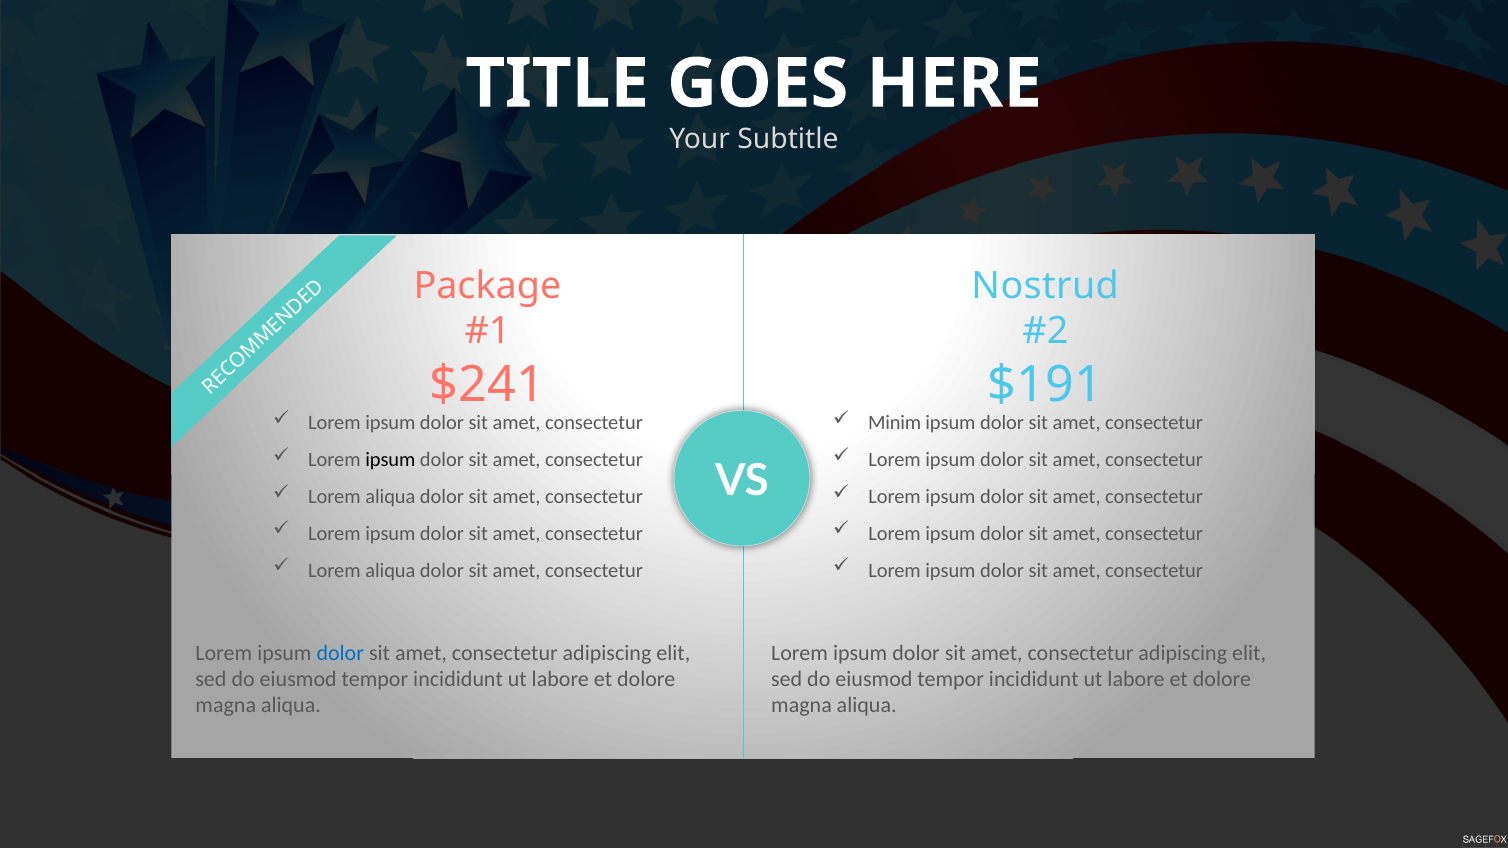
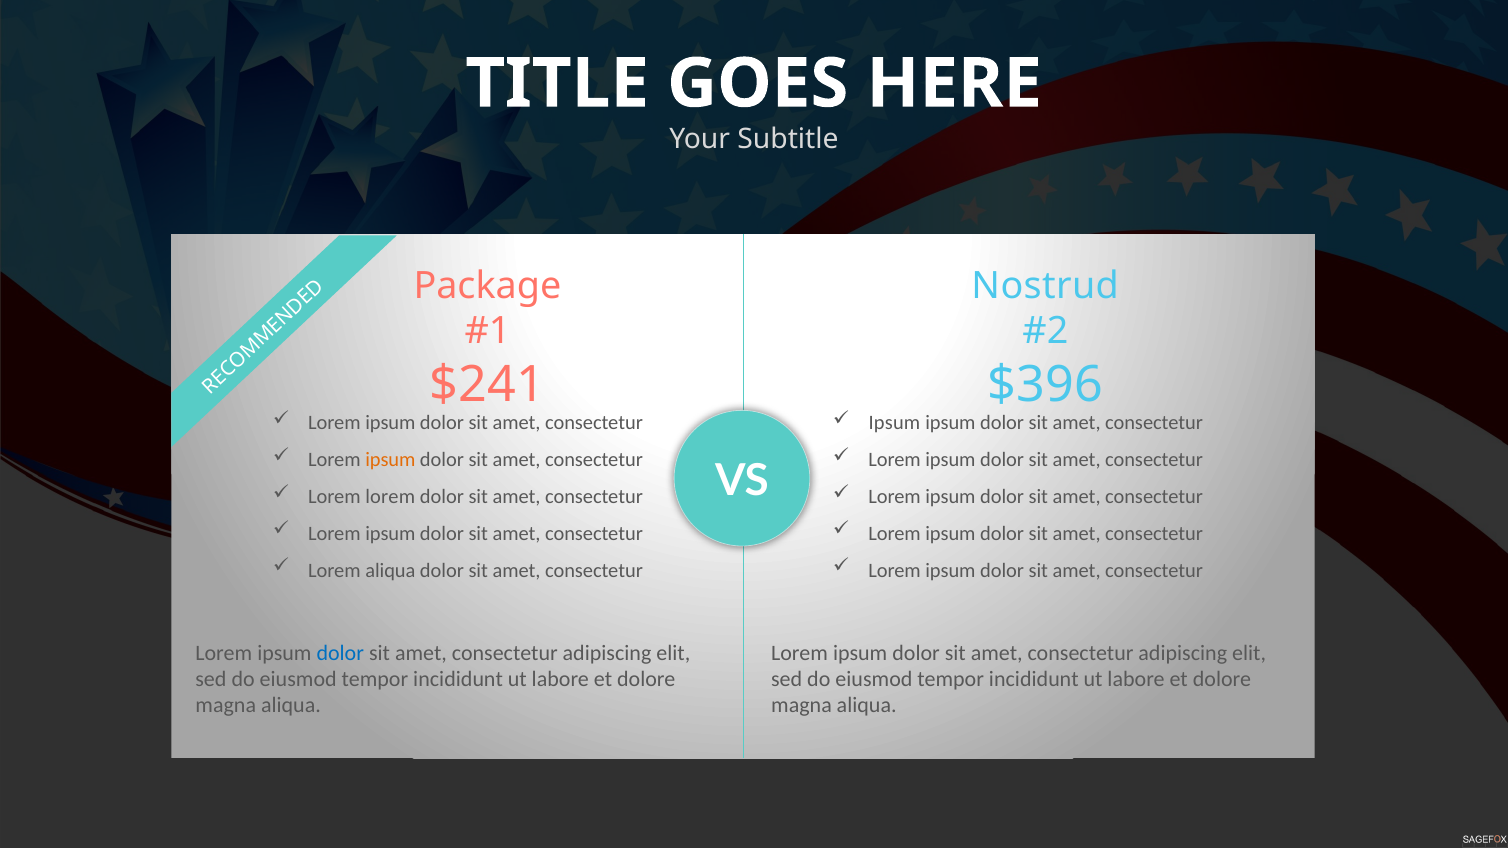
$191: $191 -> $396 (1045, 385)
Minim: Minim -> Ipsum (894, 423)
ipsum colour: black -> orange (390, 460)
aliqua: aliqua -> lorem (390, 497)
